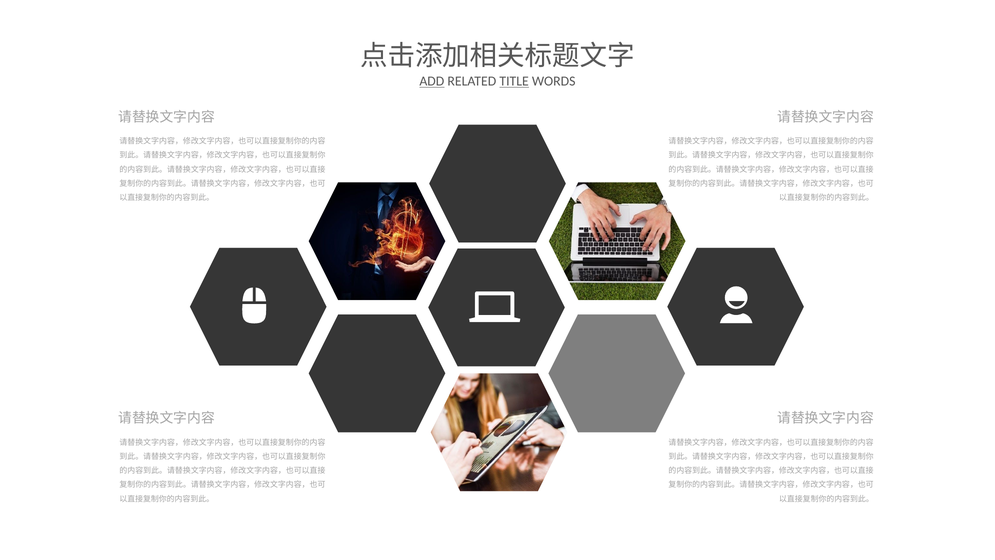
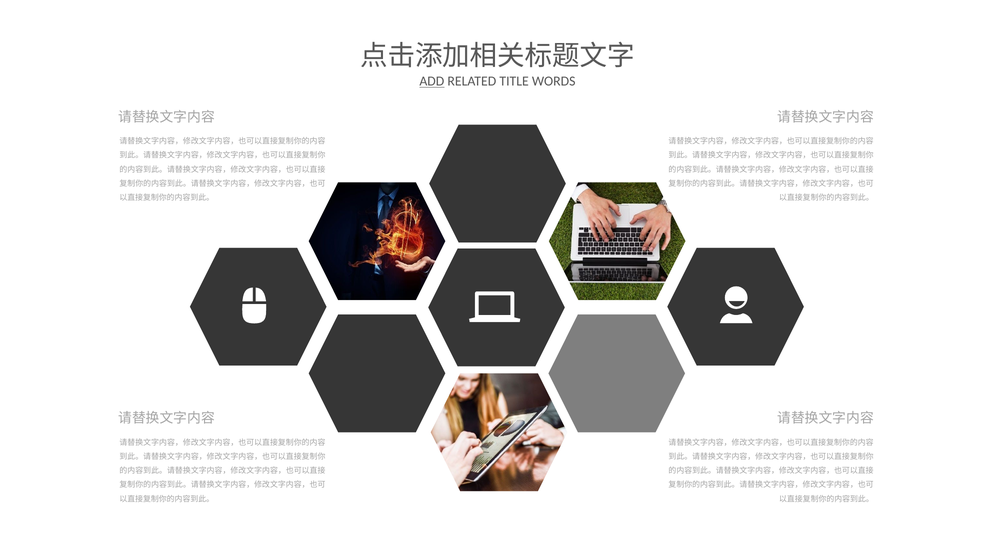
TITLE underline: present -> none (514, 81)
